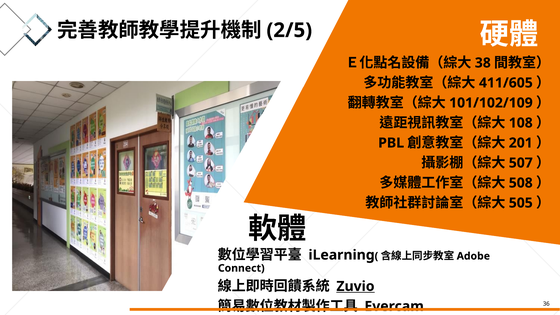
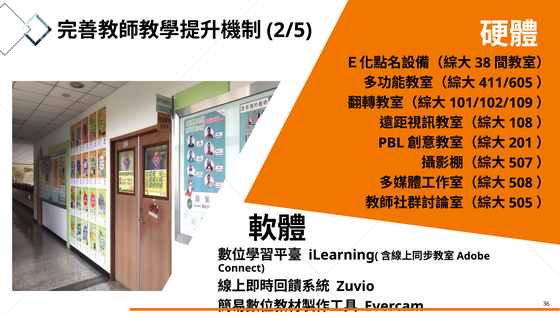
Zuvio underline: present -> none (355, 286)
